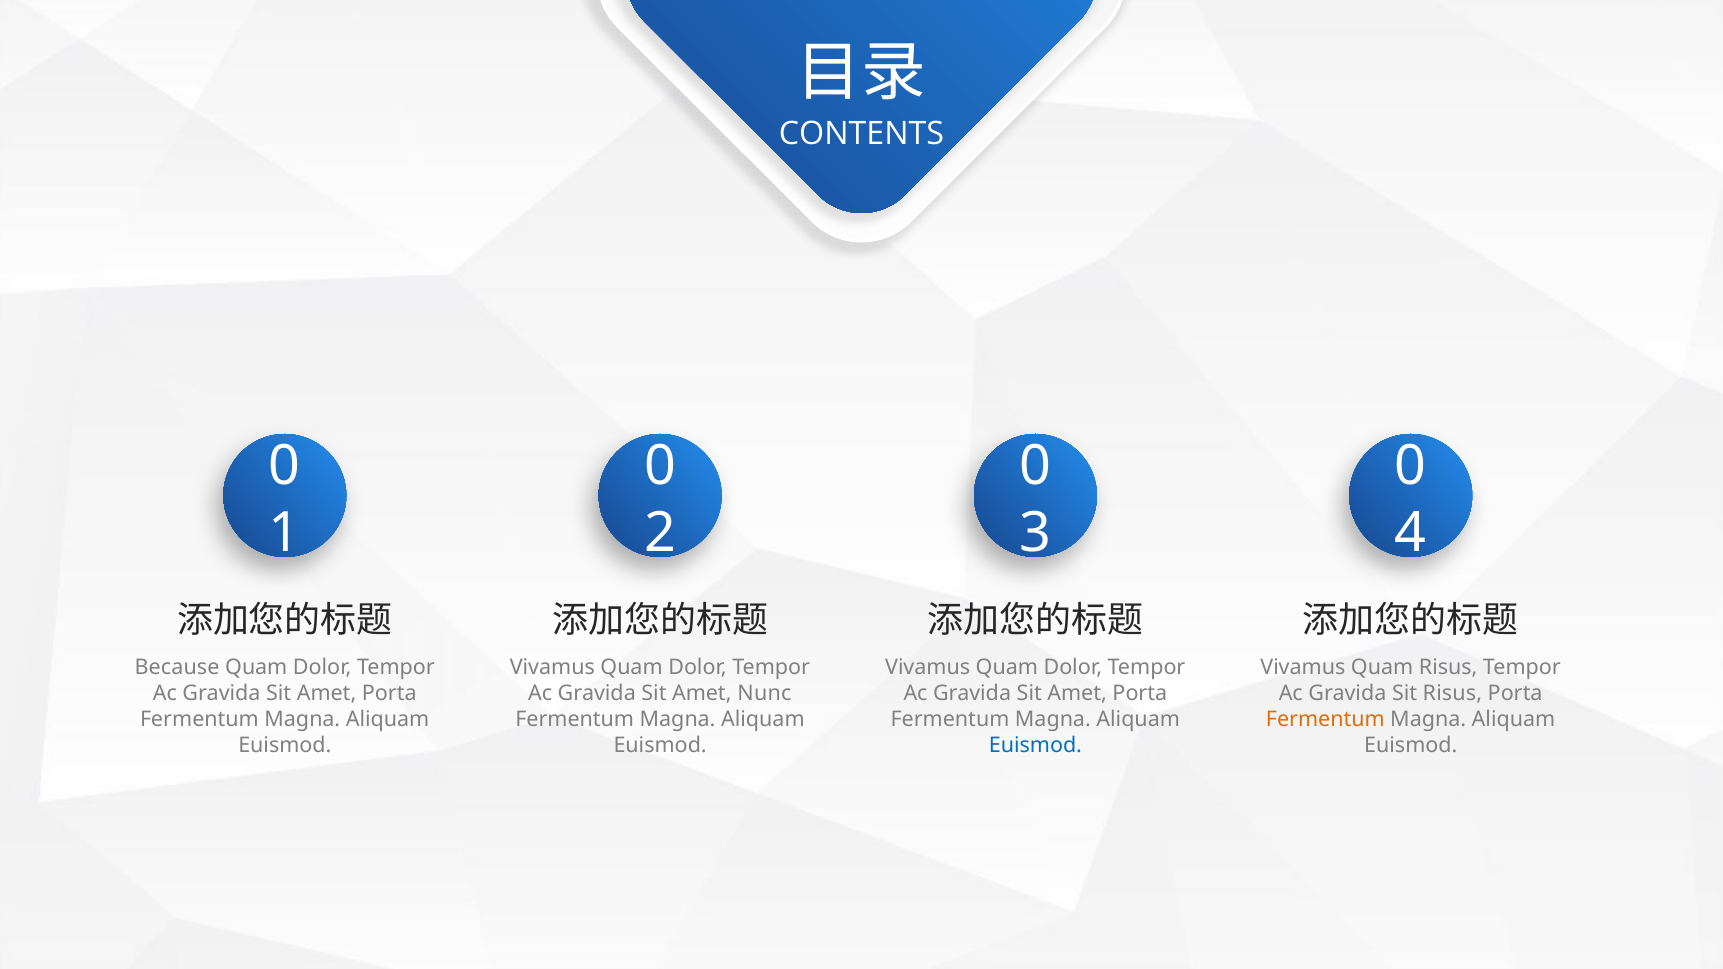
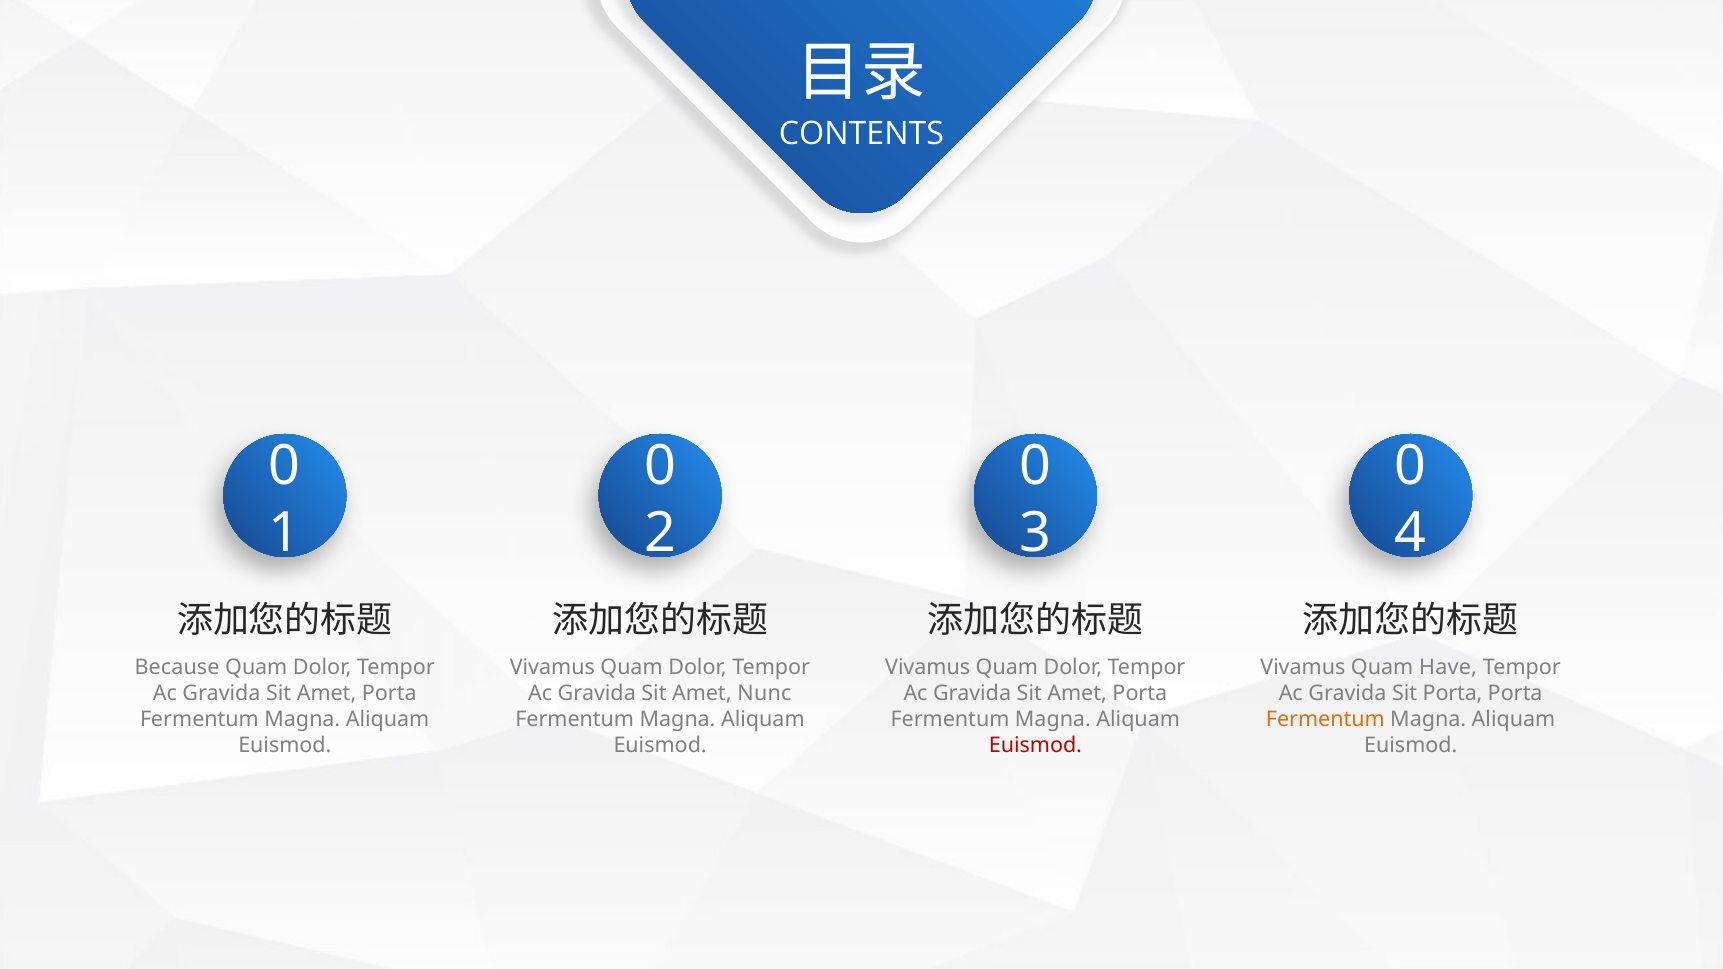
Quam Risus: Risus -> Have (1448, 668)
Sit Risus: Risus -> Porta (1453, 694)
Euismod colour: blue -> red (1035, 746)
